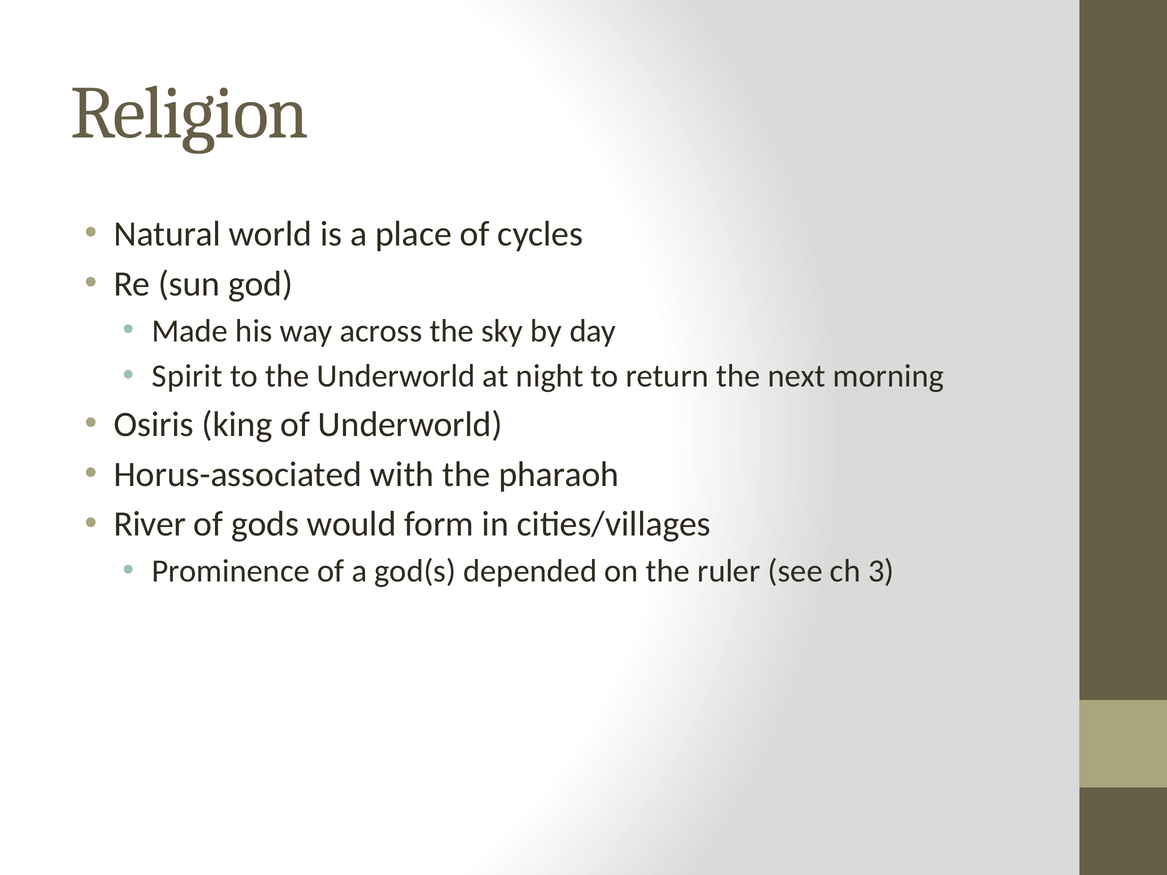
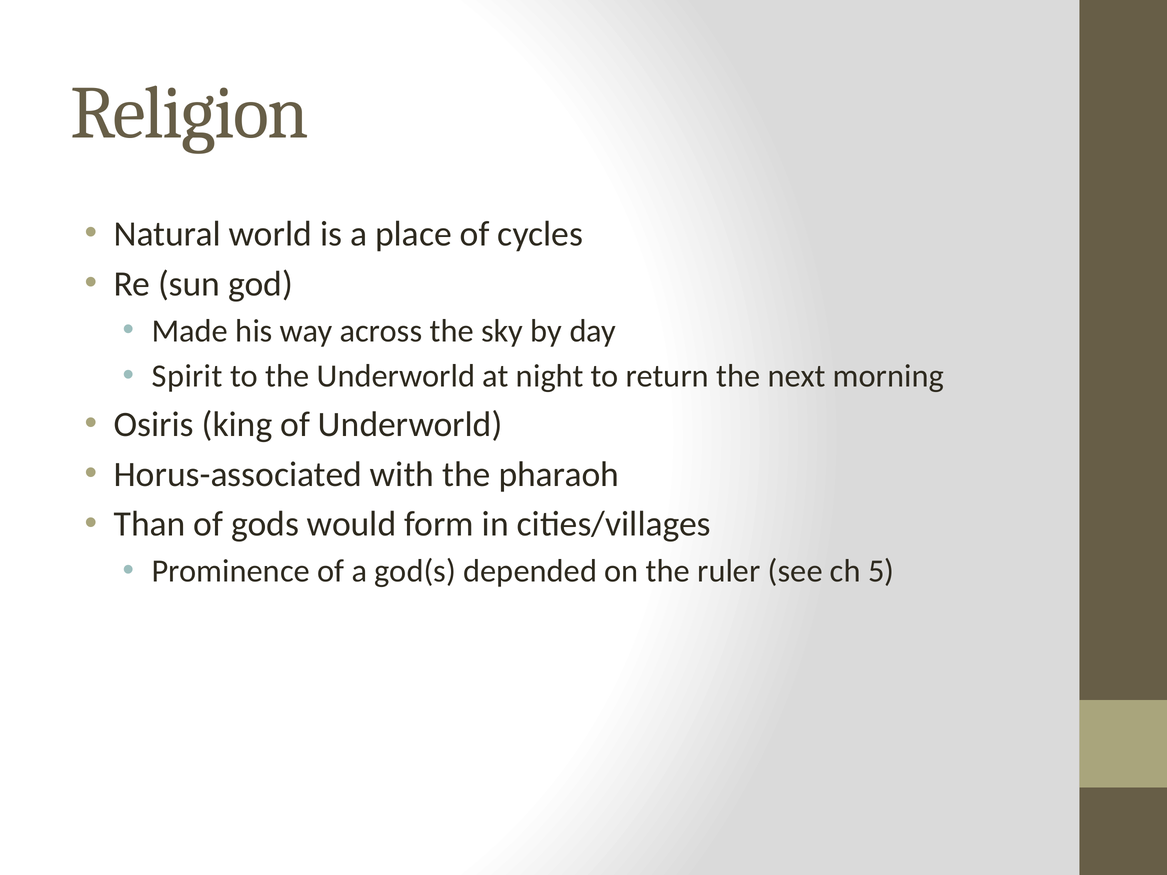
River: River -> Than (150, 524)
3: 3 -> 5 (881, 571)
